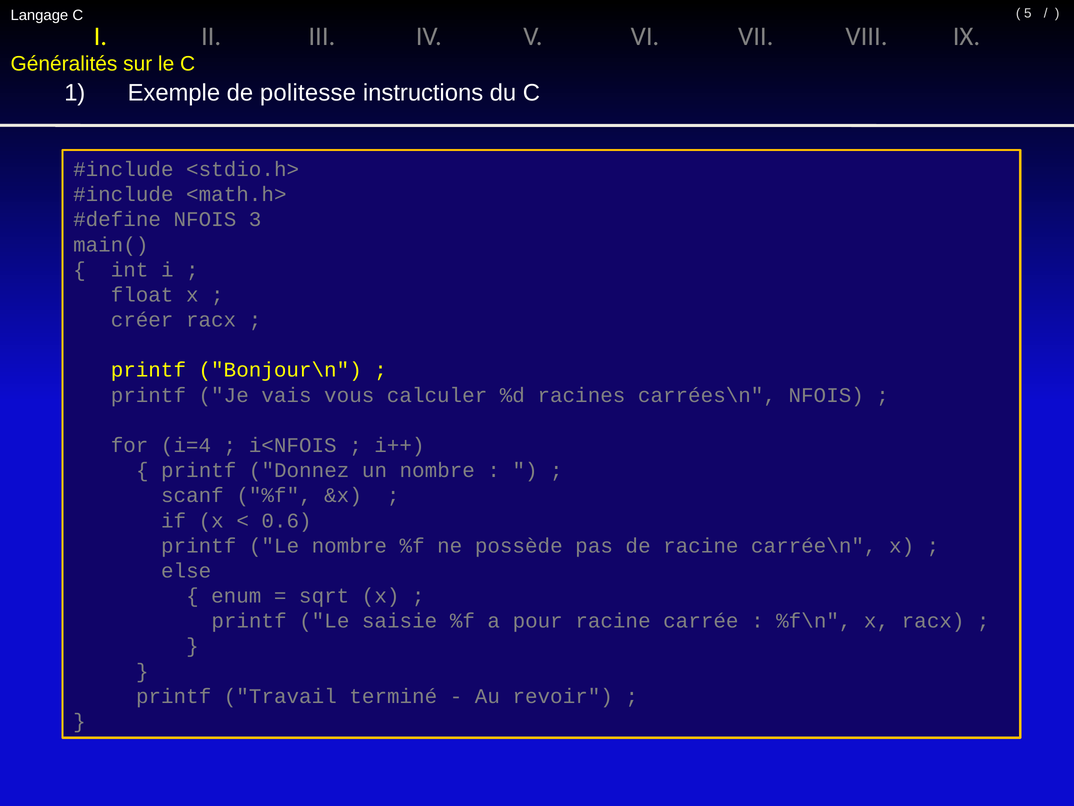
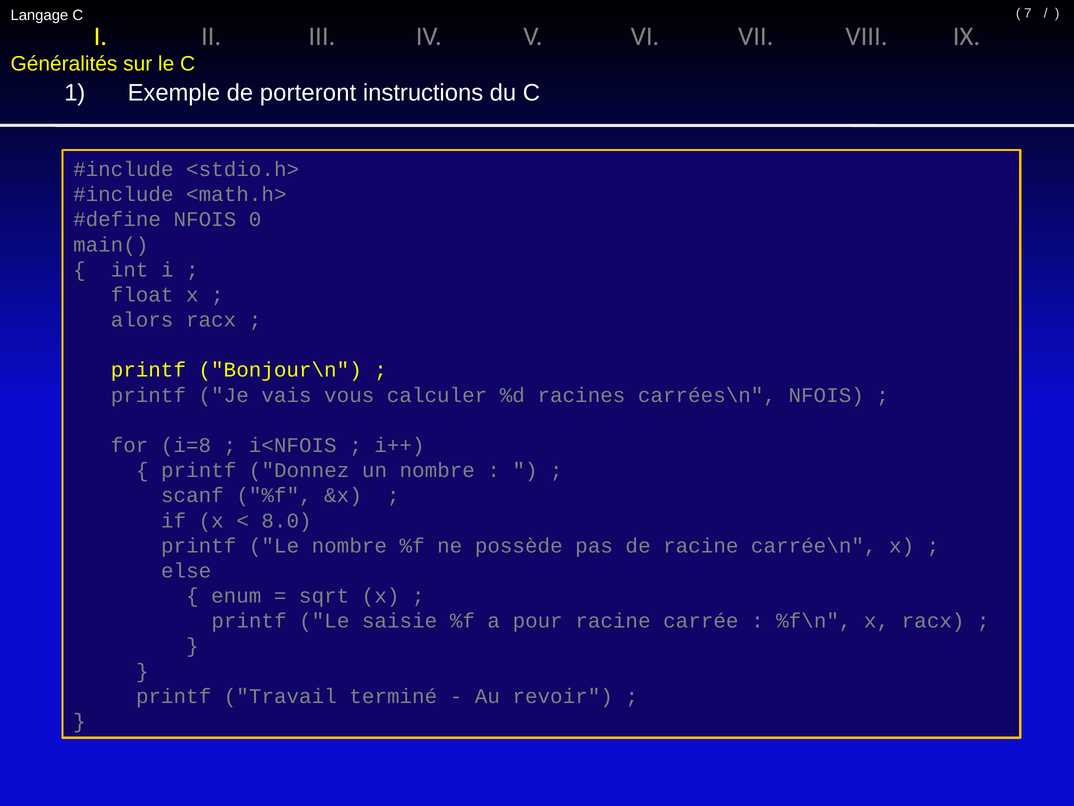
5: 5 -> 7 (1028, 13)
politesse: politesse -> porteront (308, 93)
3: 3 -> 0 (255, 219)
créer: créer -> alors (142, 320)
i=4: i=4 -> i=8 (186, 445)
0.6: 0.6 -> 8.0 (287, 520)
